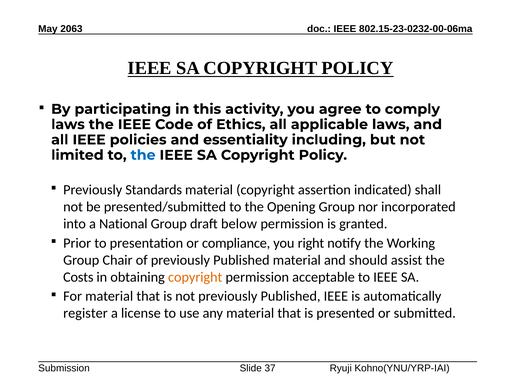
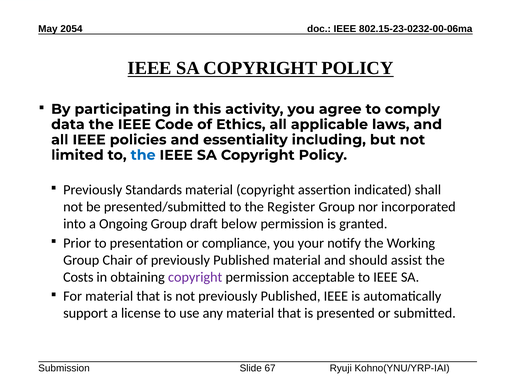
2063: 2063 -> 2054 (71, 29)
laws: laws -> data (68, 125)
Opening: Opening -> Register (291, 207)
National: National -> Ongoing (123, 224)
right: right -> your (311, 243)
copyright colour: orange -> purple (195, 277)
register: register -> support (86, 313)
37: 37 -> 67 (270, 369)
